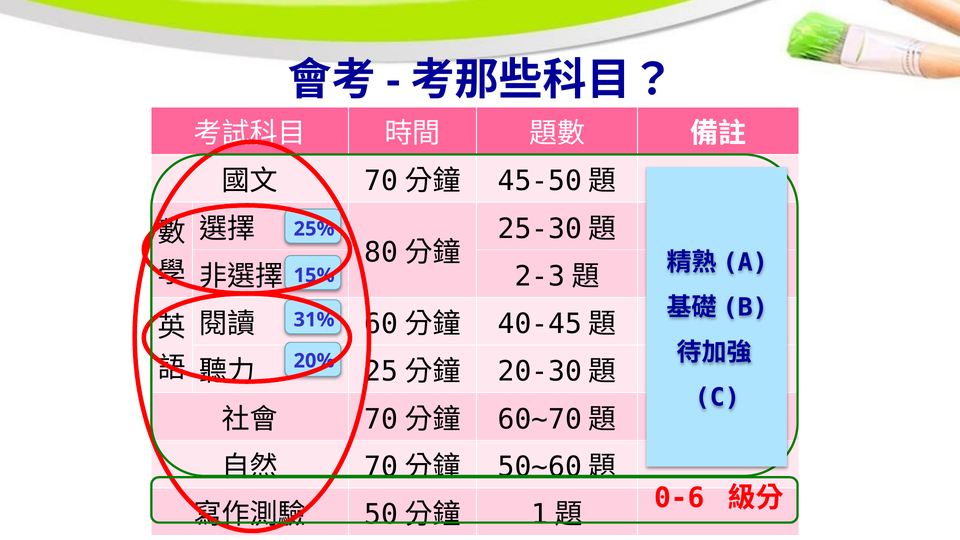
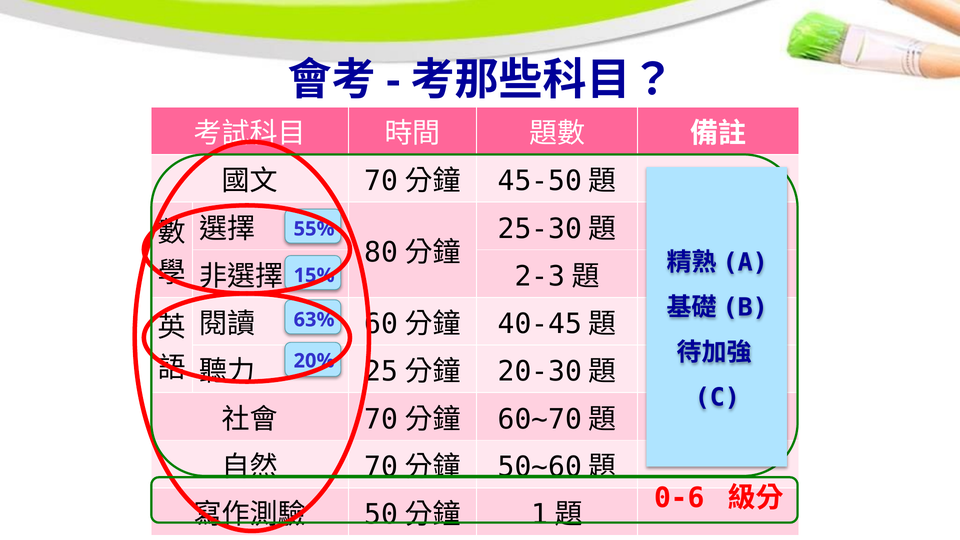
25%: 25% -> 55% (314, 229)
31%: 31% -> 63% (314, 320)
